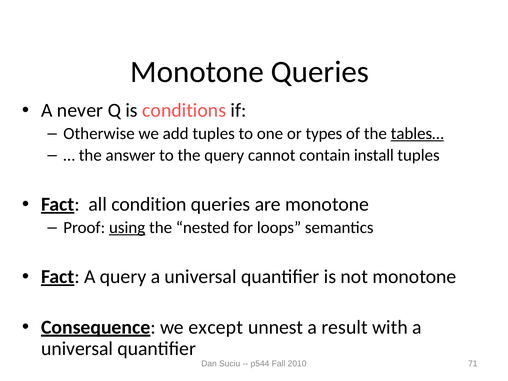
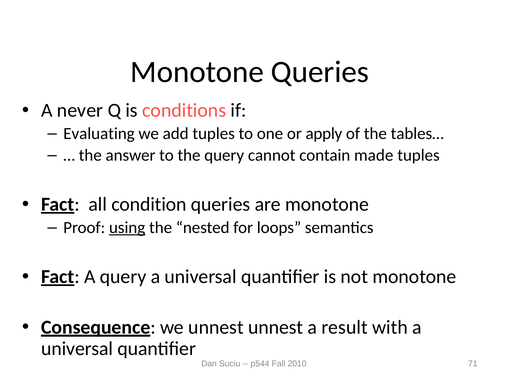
Otherwise: Otherwise -> Evaluating (99, 134)
types: types -> apply (324, 134)
tables… underline: present -> none (417, 134)
install: install -> made (374, 155)
we except: except -> unnest (216, 327)
